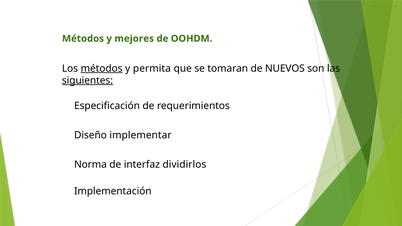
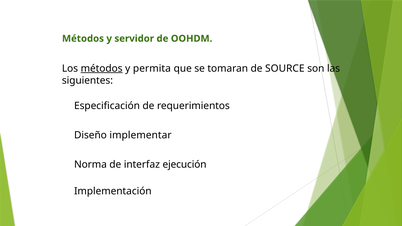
mejores: mejores -> servidor (134, 39)
NUEVOS: NUEVOS -> SOURCE (285, 68)
siguientes underline: present -> none (87, 80)
dividirlos: dividirlos -> ejecución (185, 165)
